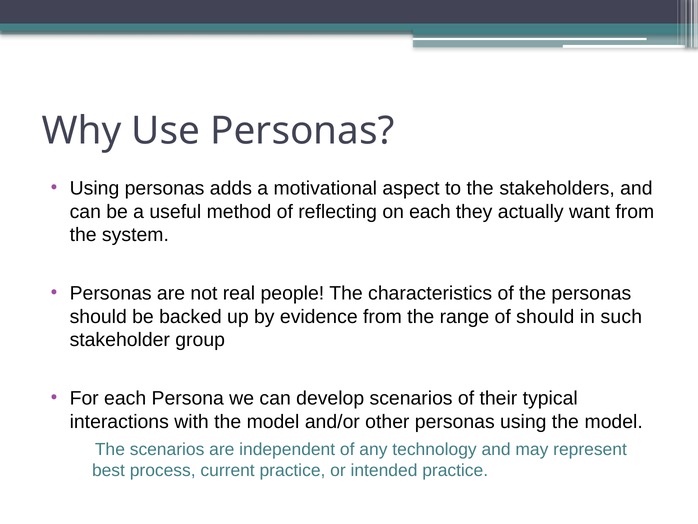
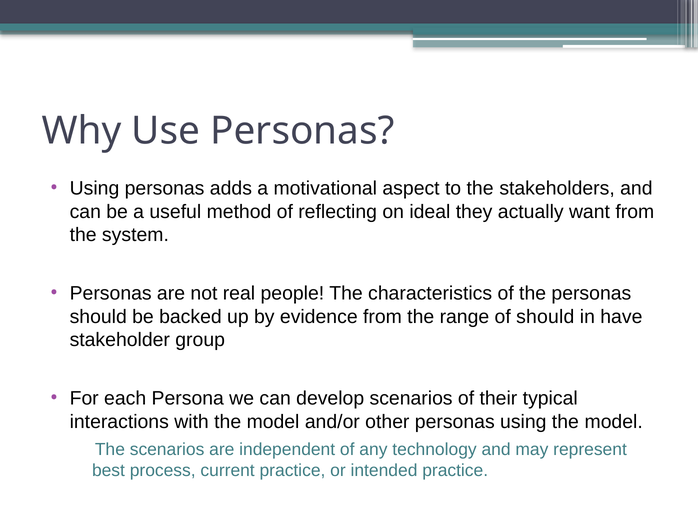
on each: each -> ideal (430, 211)
such: such -> have (621, 316)
